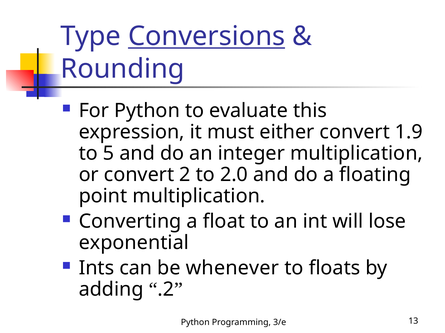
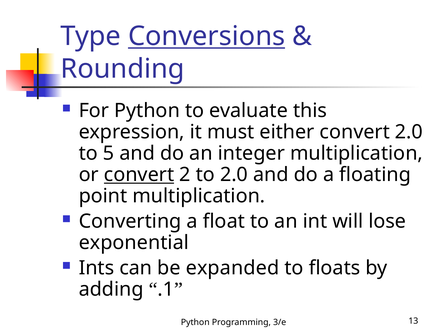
convert 1.9: 1.9 -> 2.0 (409, 132)
convert underline: none -> present (139, 175)
whenever: whenever -> expanded (232, 269)
.2: .2 -> .1 (166, 290)
